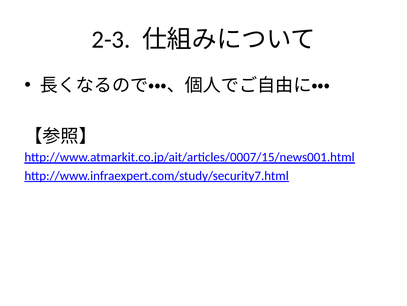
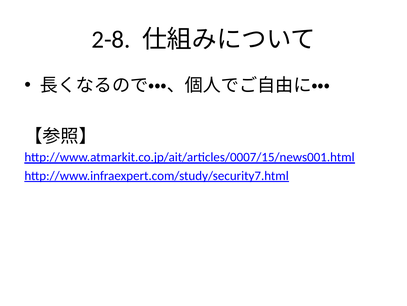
2-3: 2-3 -> 2-8 (111, 39)
